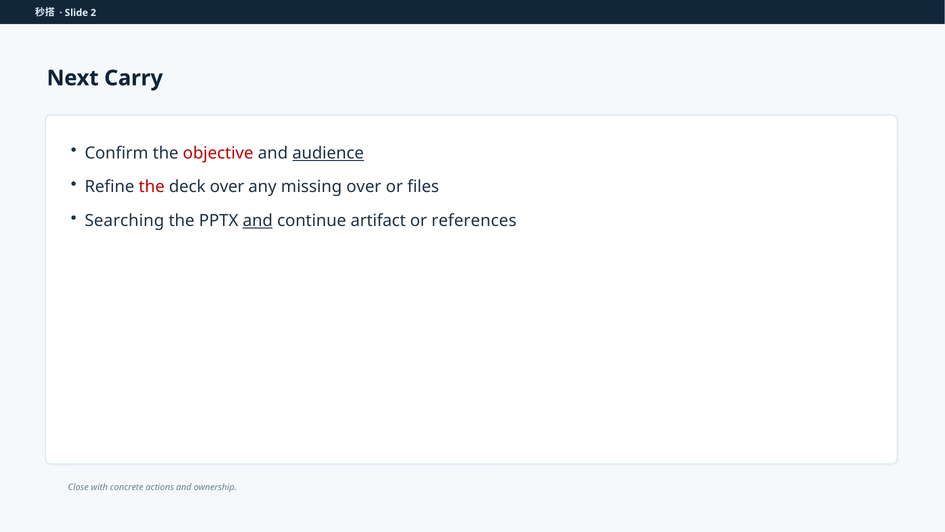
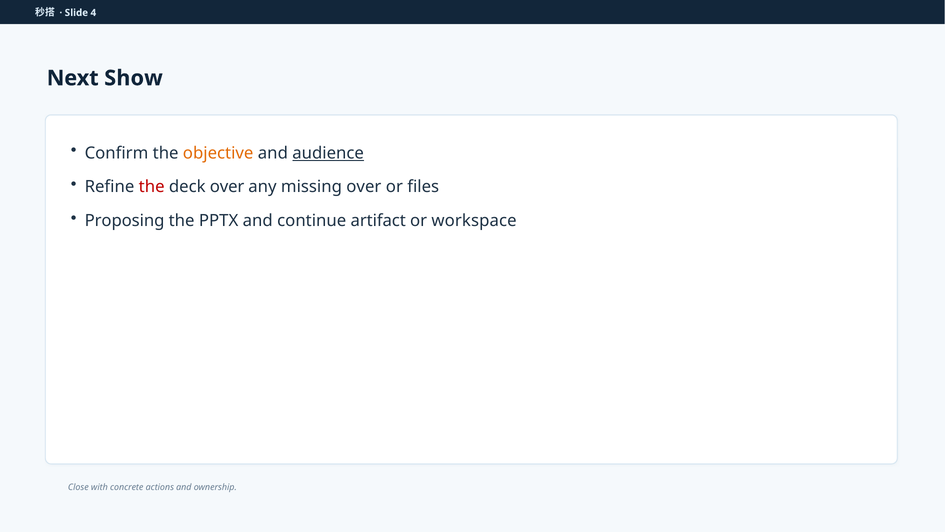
2: 2 -> 4 (93, 13)
Carry: Carry -> Show (133, 78)
objective colour: red -> orange (218, 153)
Searching: Searching -> Proposing (125, 221)
and underline: present -> none (258, 221)
references: references -> workspace (474, 221)
